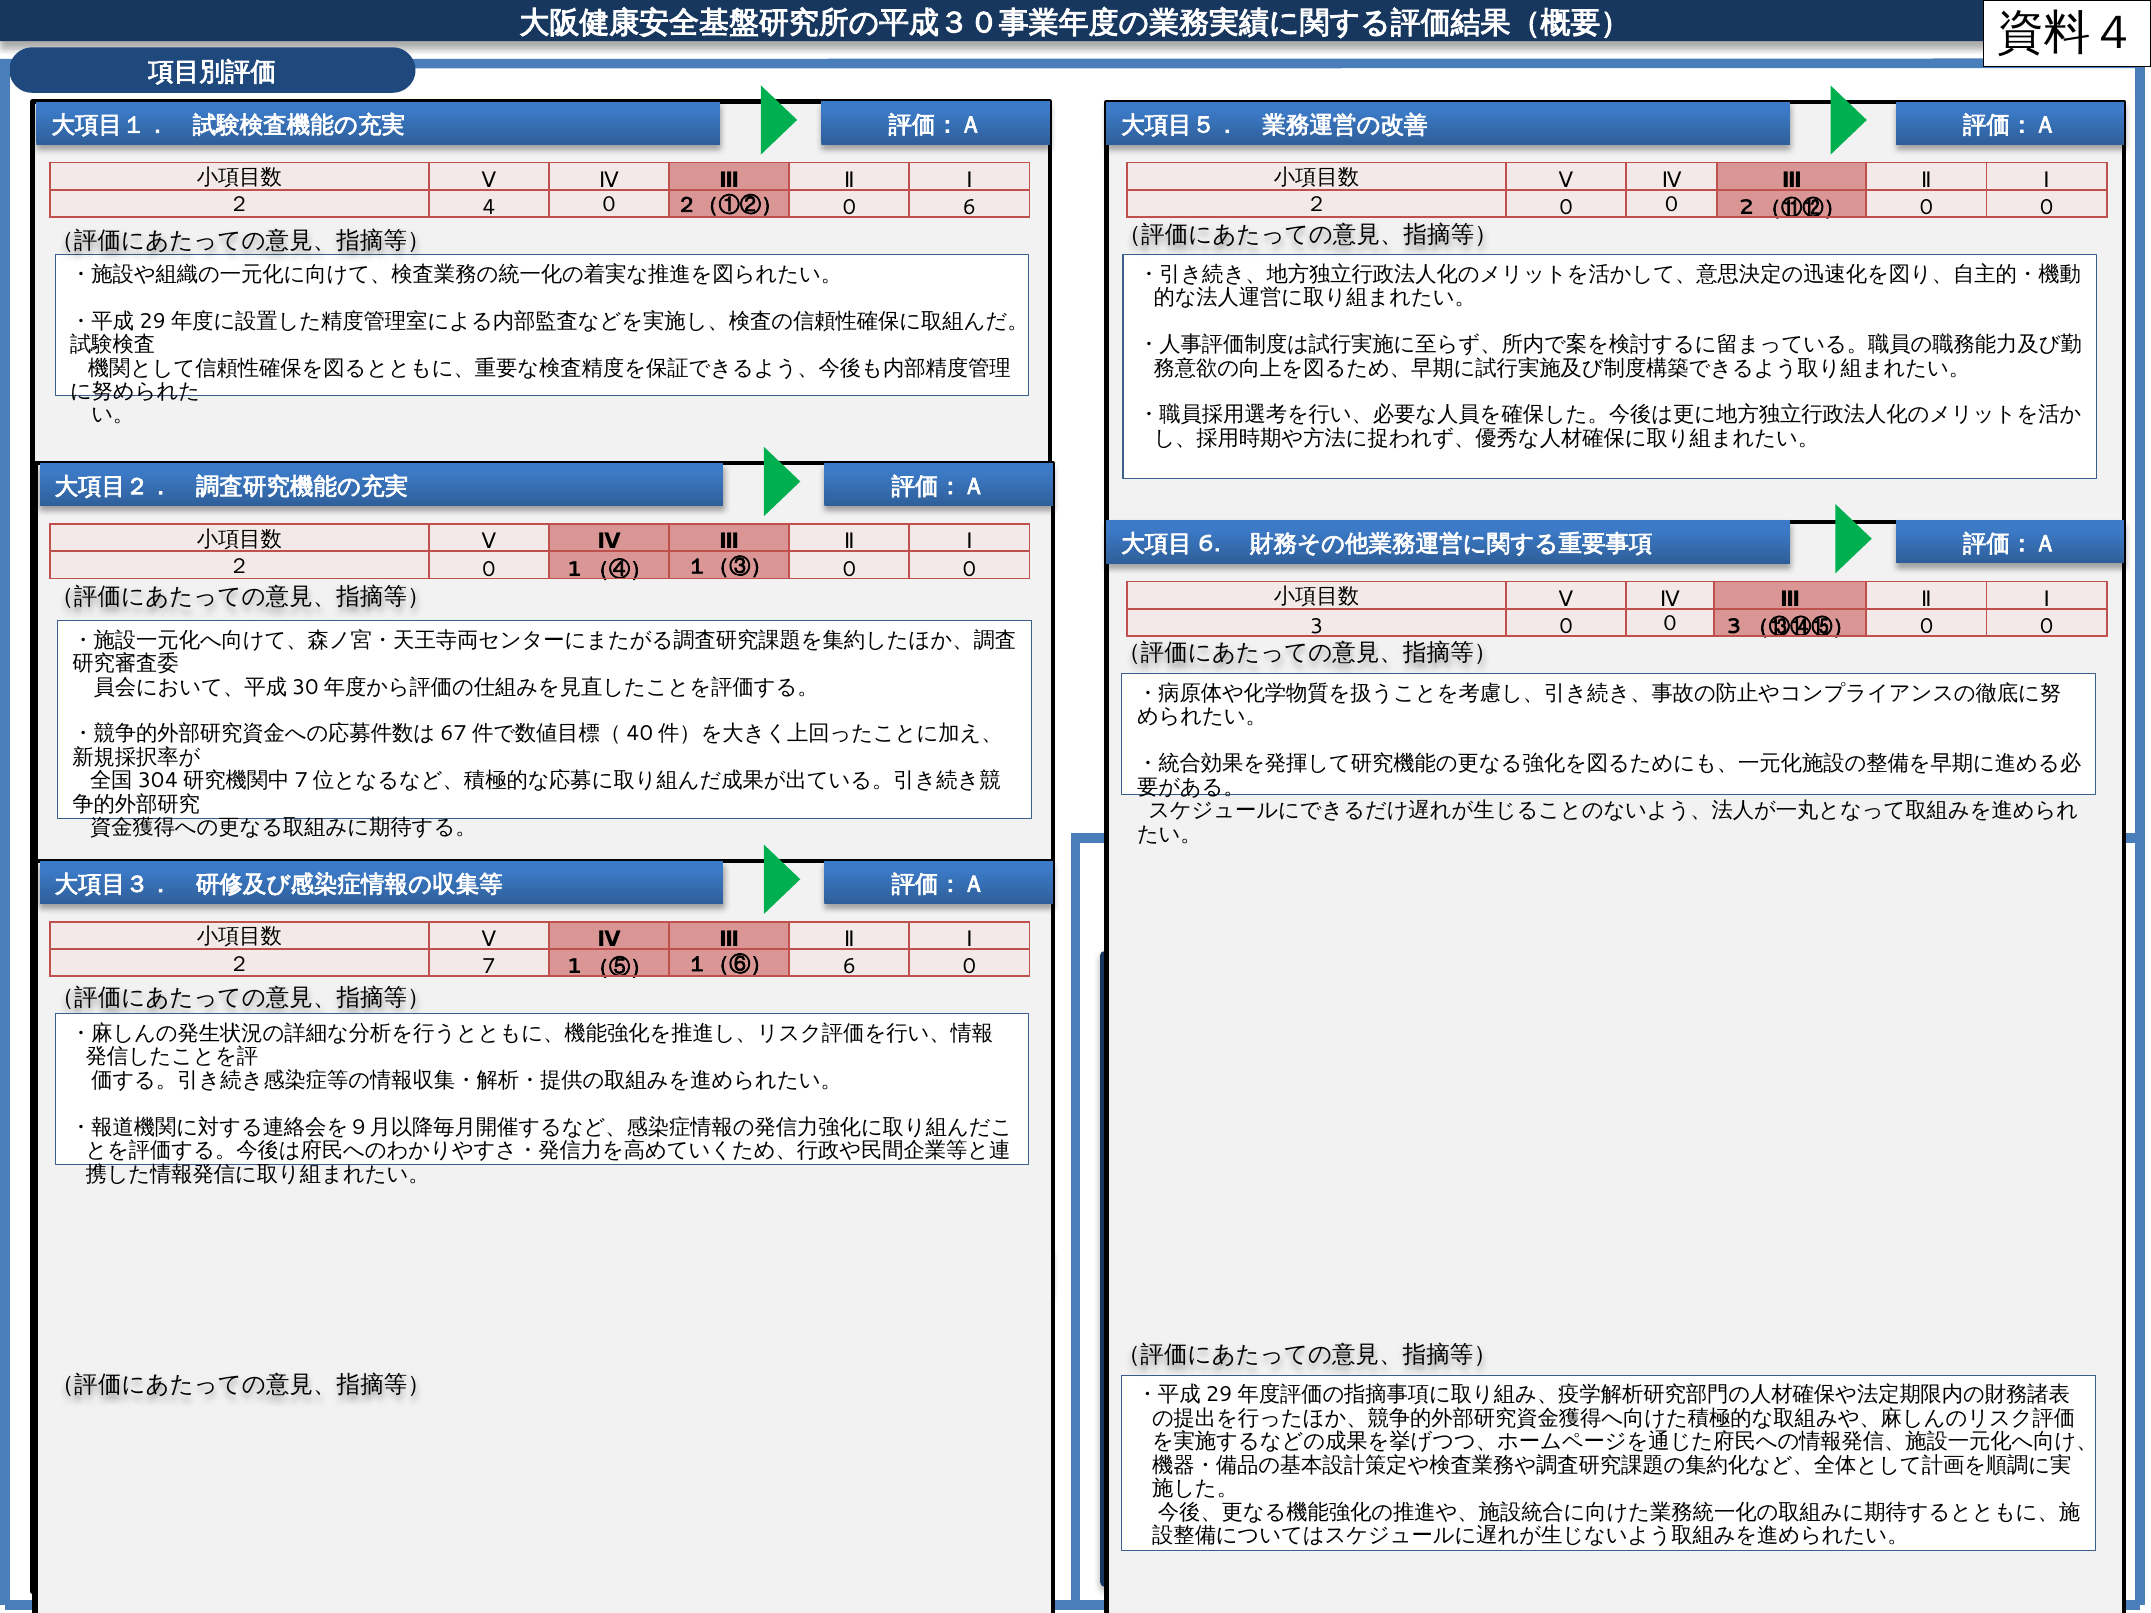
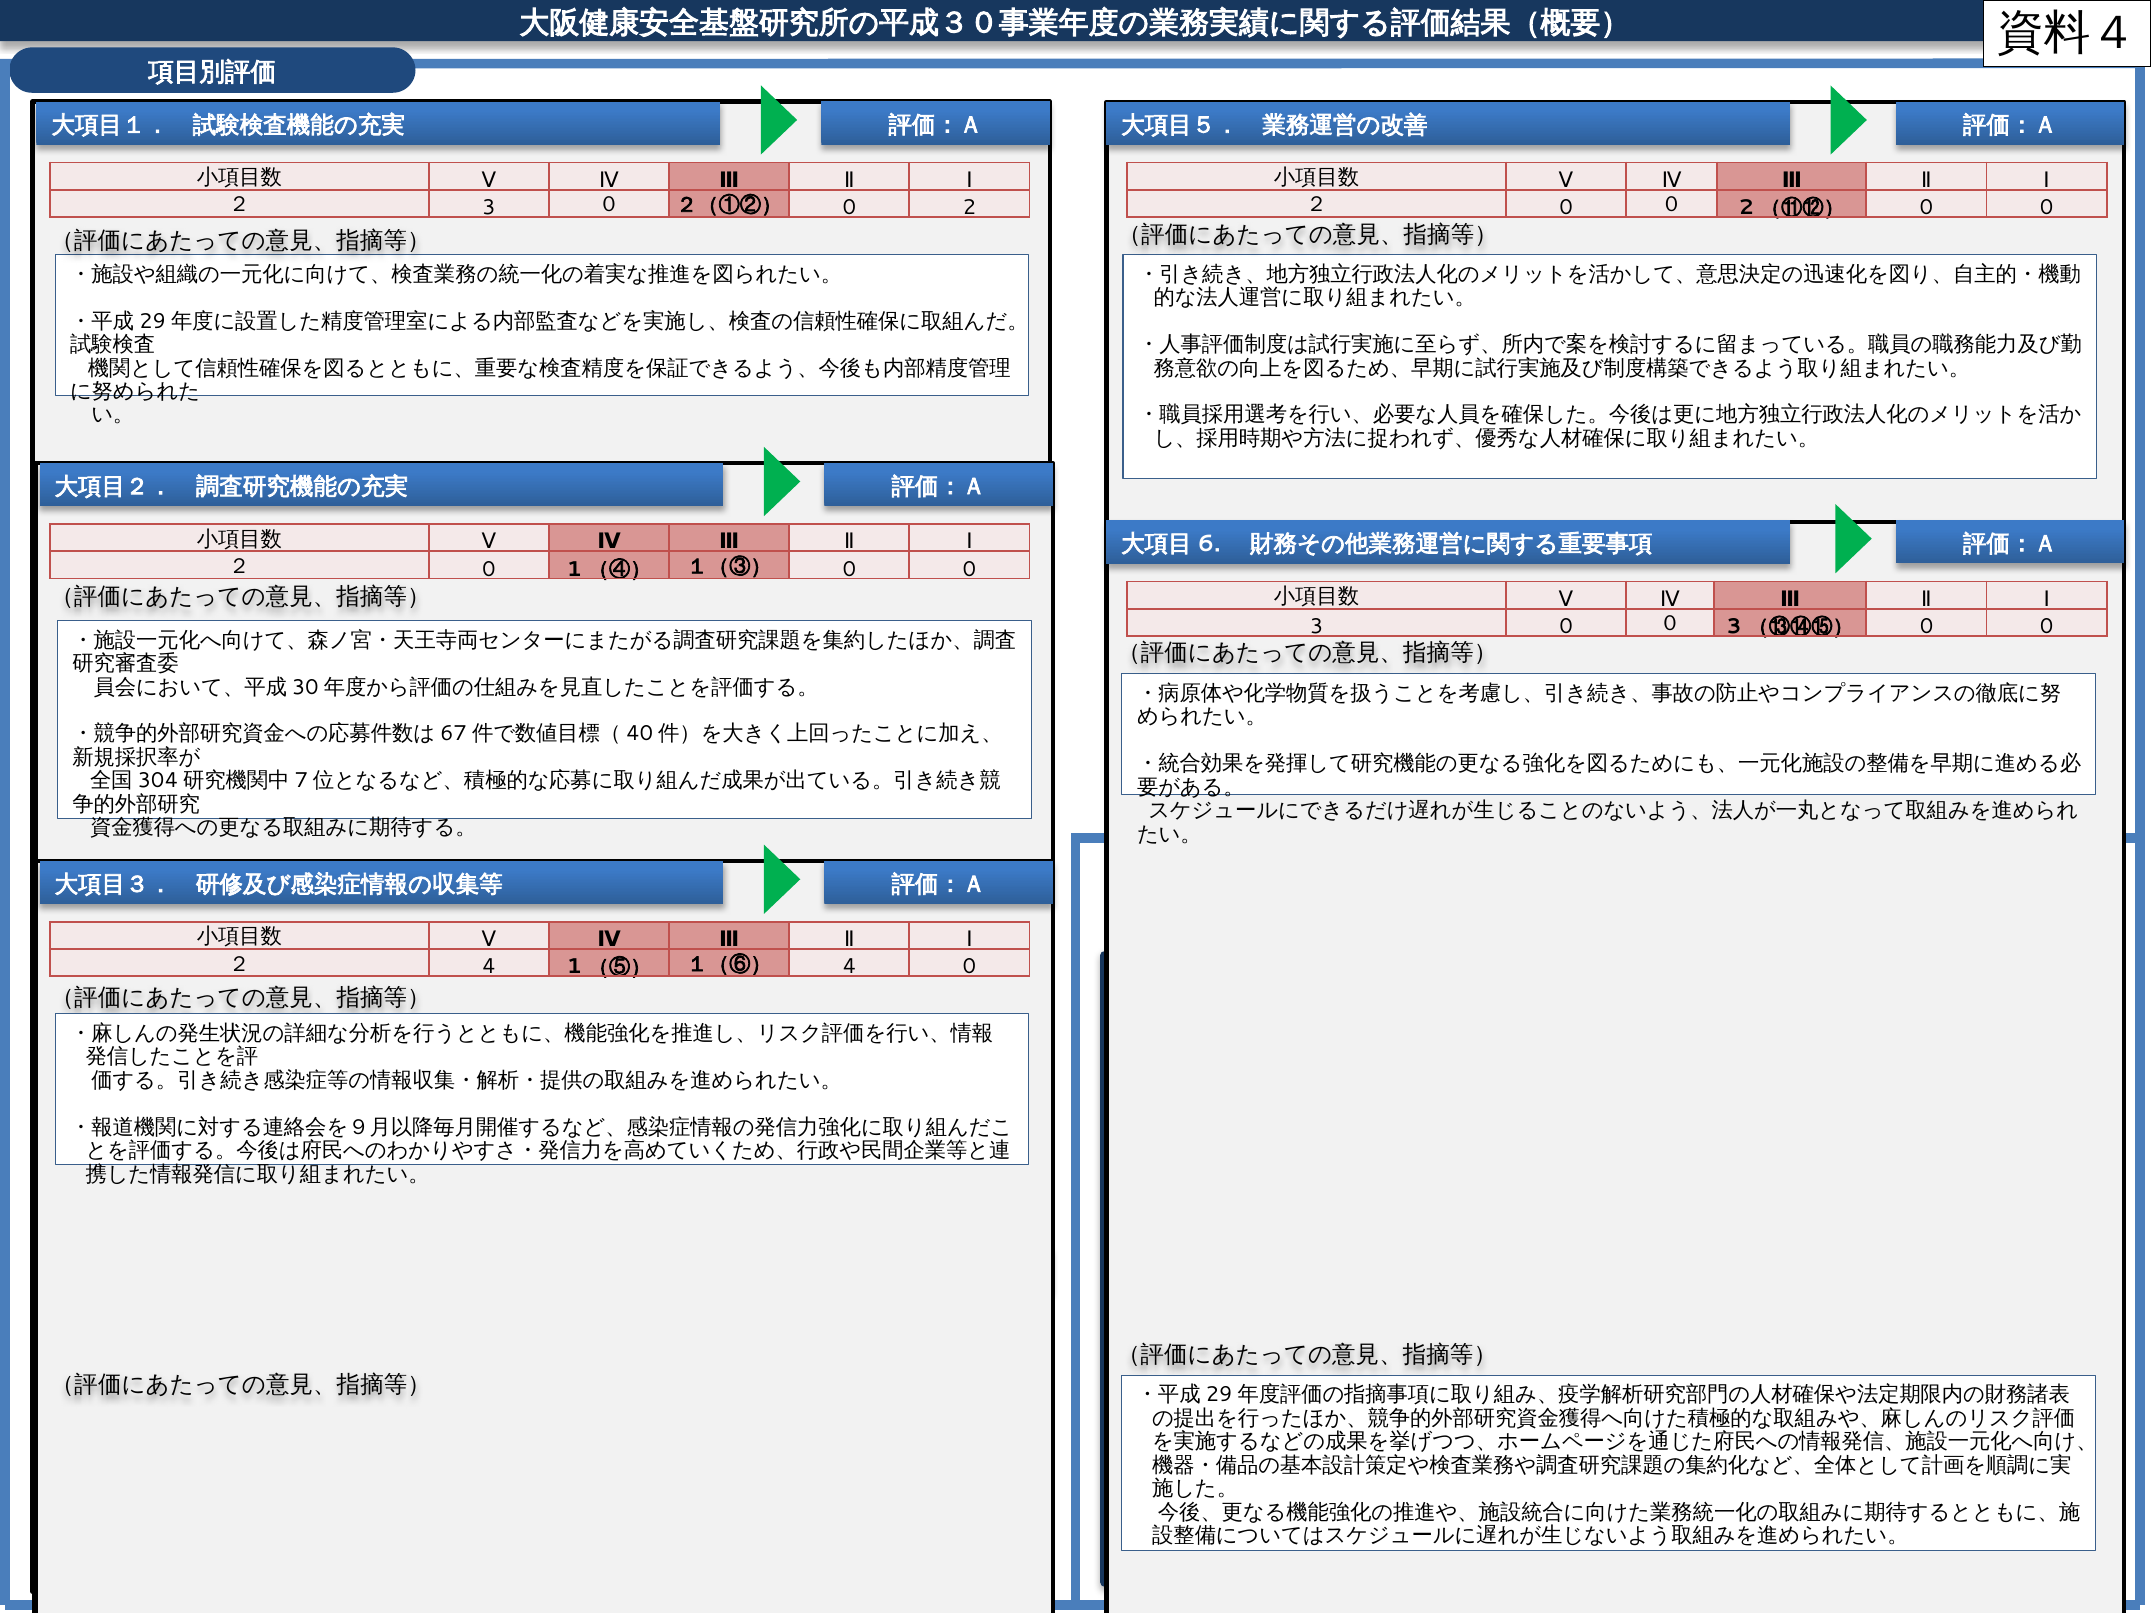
２ 4: 4 -> 3 (489, 208)
0 6: 6 -> 2 (970, 208)
２ 7: 7 -> 4 (489, 967)
１（⑥） 6: 6 -> 4 (849, 967)
